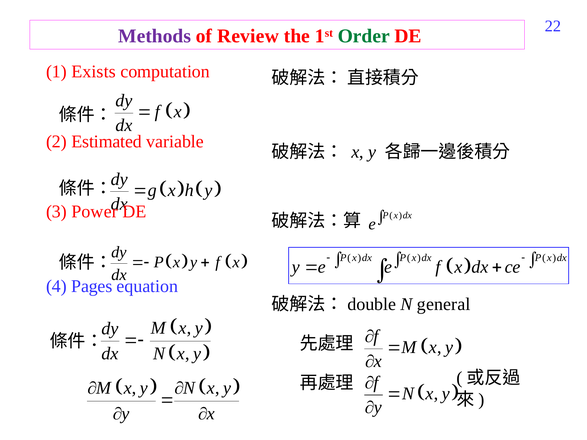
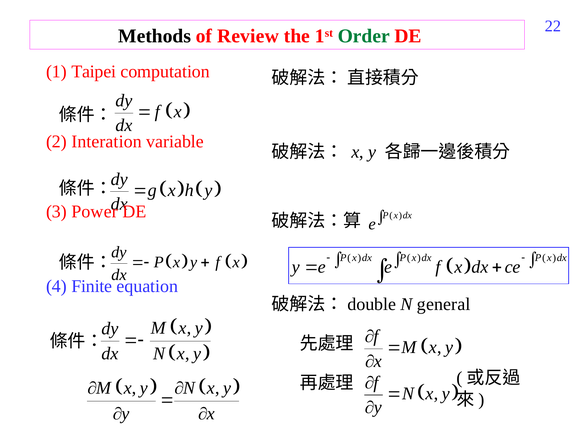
Methods colour: purple -> black (155, 36)
Exists: Exists -> Taipei (94, 72)
Estimated: Estimated -> Interation (107, 142)
Pages: Pages -> Finite (92, 286)
